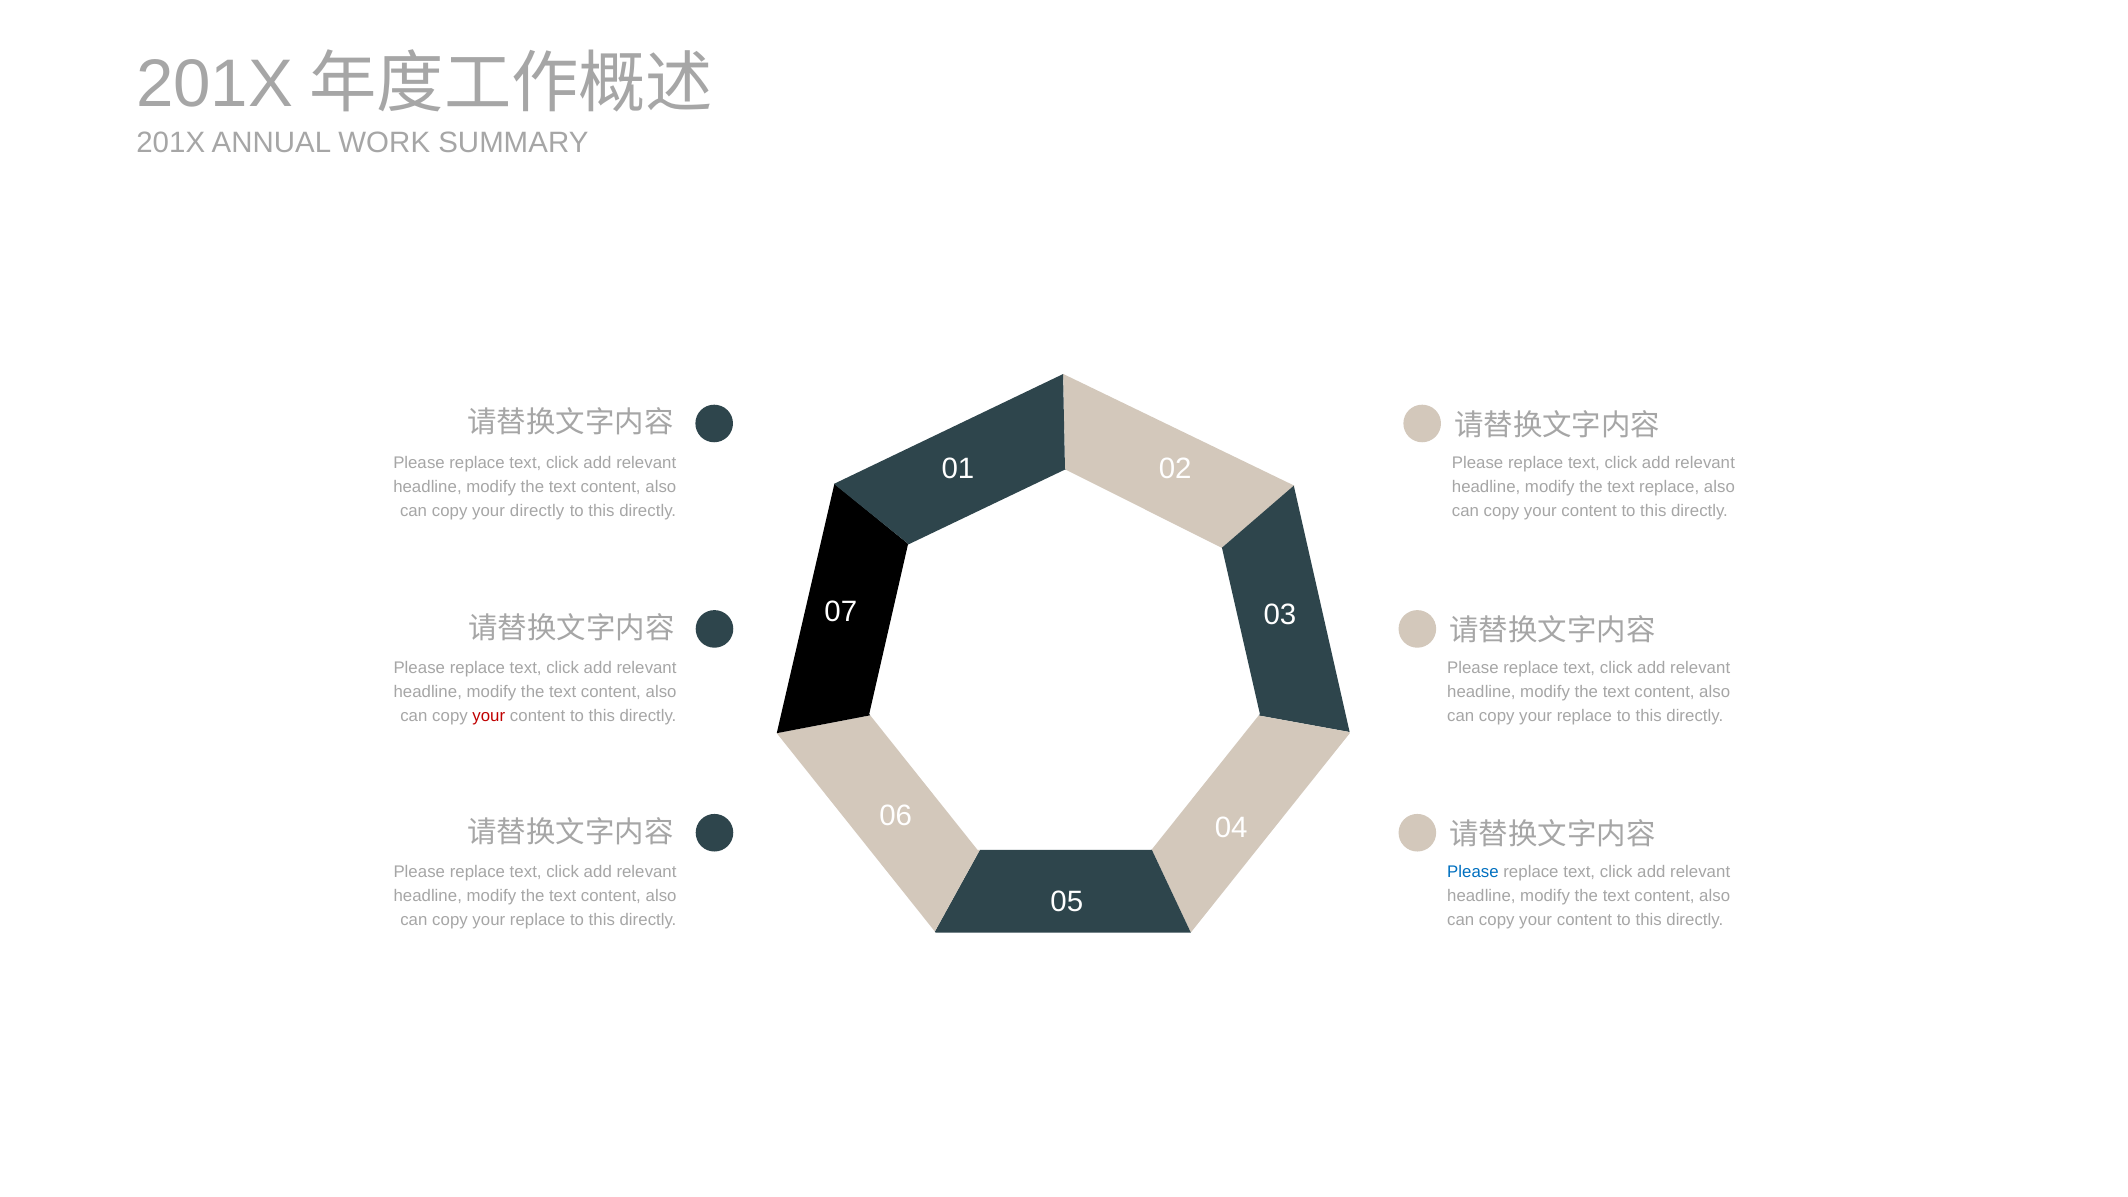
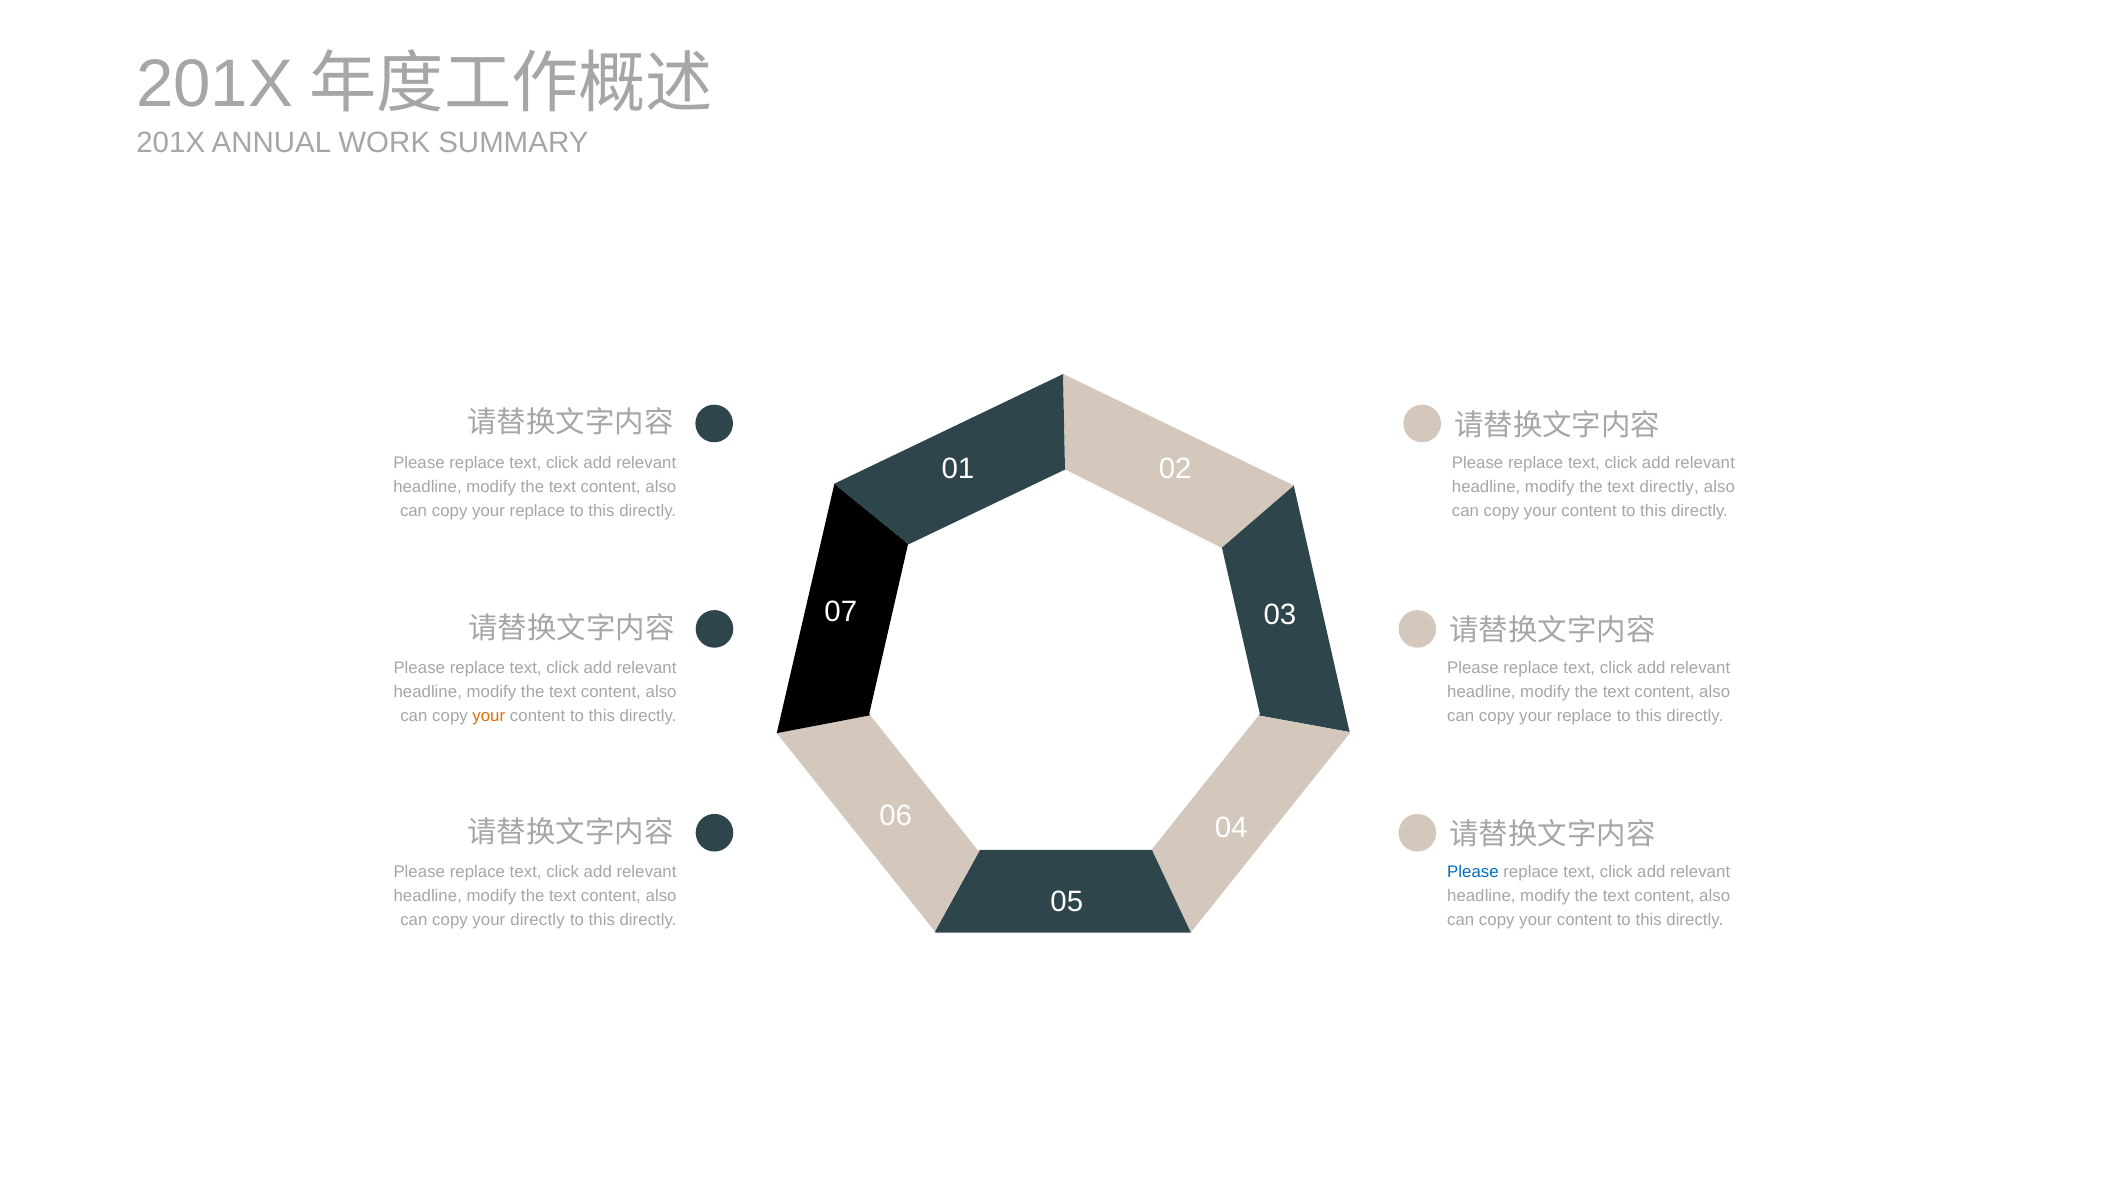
text replace: replace -> directly (1669, 487)
directly: directly -> replace (537, 511)
your colour: red -> orange (489, 716)
replace: replace -> directly (537, 920)
